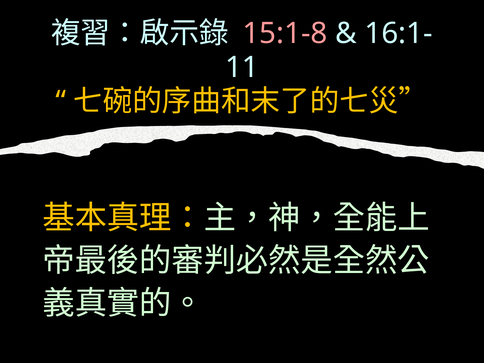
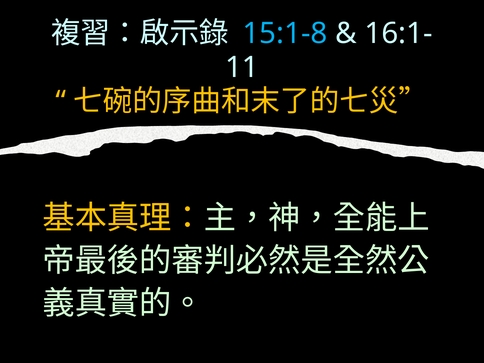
15:1-8 colour: pink -> light blue (285, 33)
